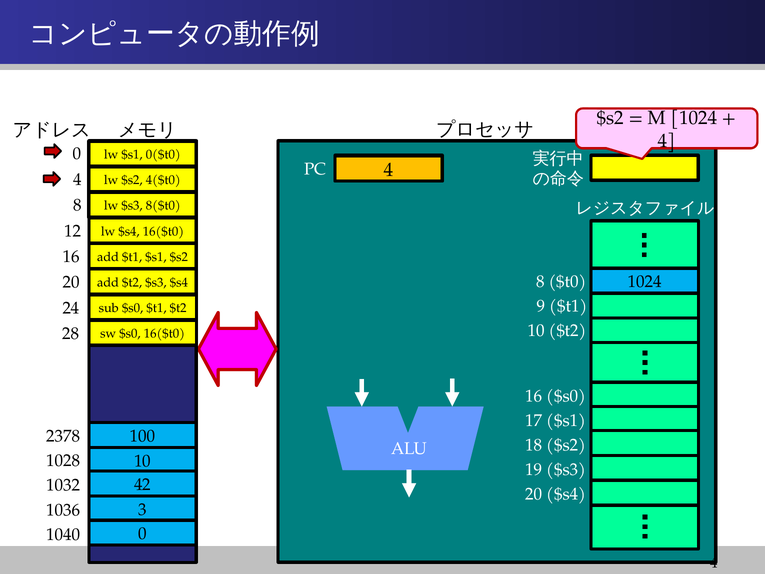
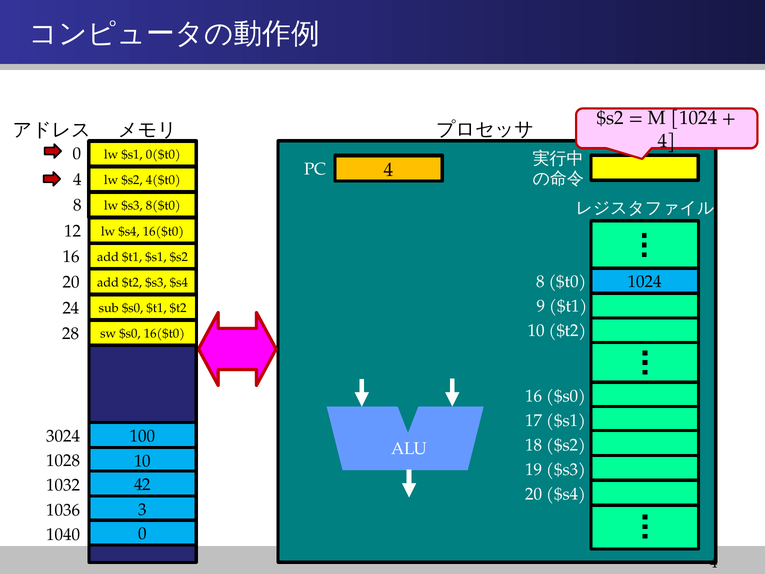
2378: 2378 -> 3024 (63, 436)
